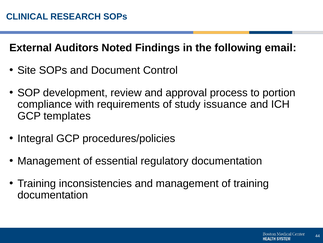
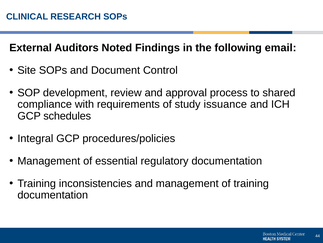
portion: portion -> shared (279, 92)
templates: templates -> schedules (67, 116)
